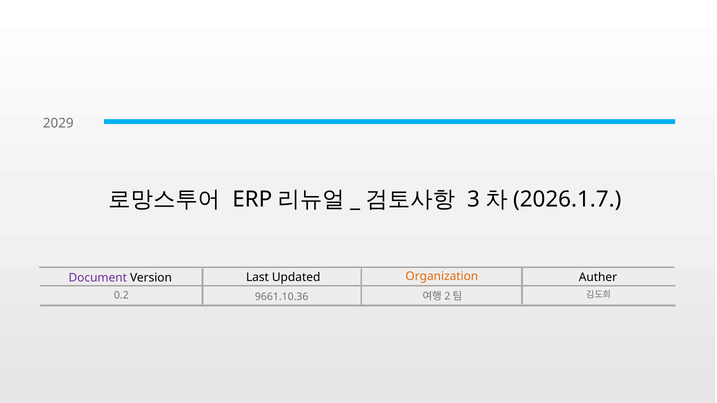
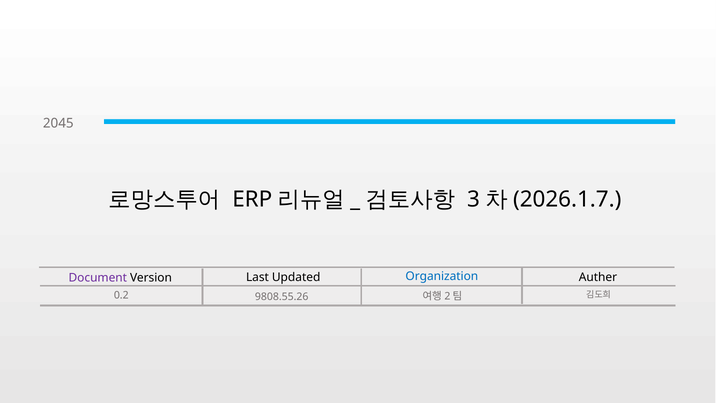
2029: 2029 -> 2045 (58, 124)
Organization colour: orange -> blue (442, 277)
9661.10.36: 9661.10.36 -> 9808.55.26 (282, 297)
